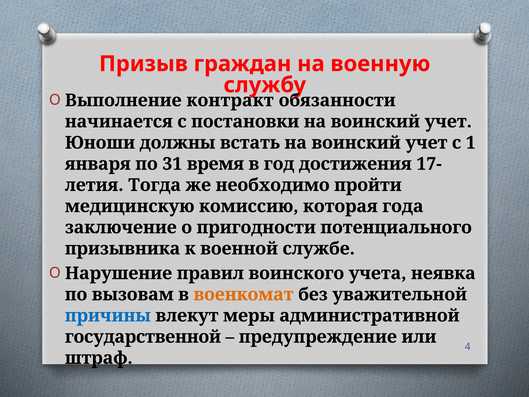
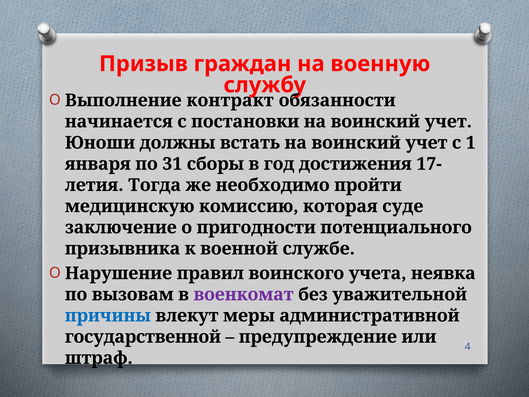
время: время -> сборы (215, 164)
года: года -> суде (403, 206)
военкомат colour: orange -> purple (244, 294)
